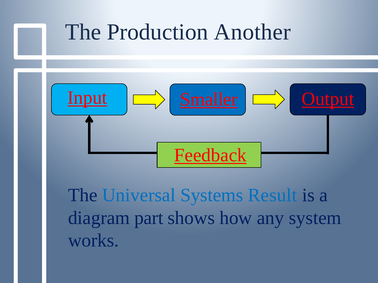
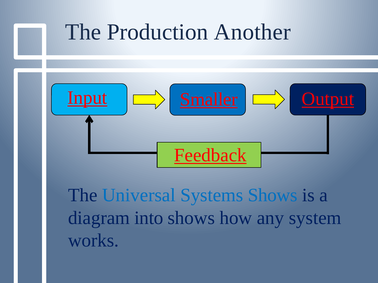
Systems Result: Result -> Shows (273, 195)
part: part -> into (149, 218)
